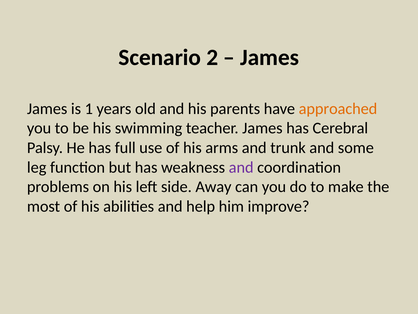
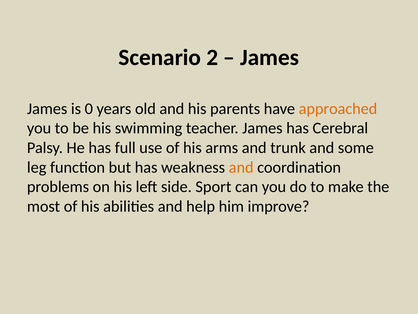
1: 1 -> 0 (89, 109)
and colour: purple -> orange (241, 167)
Away: Away -> Sport (213, 187)
